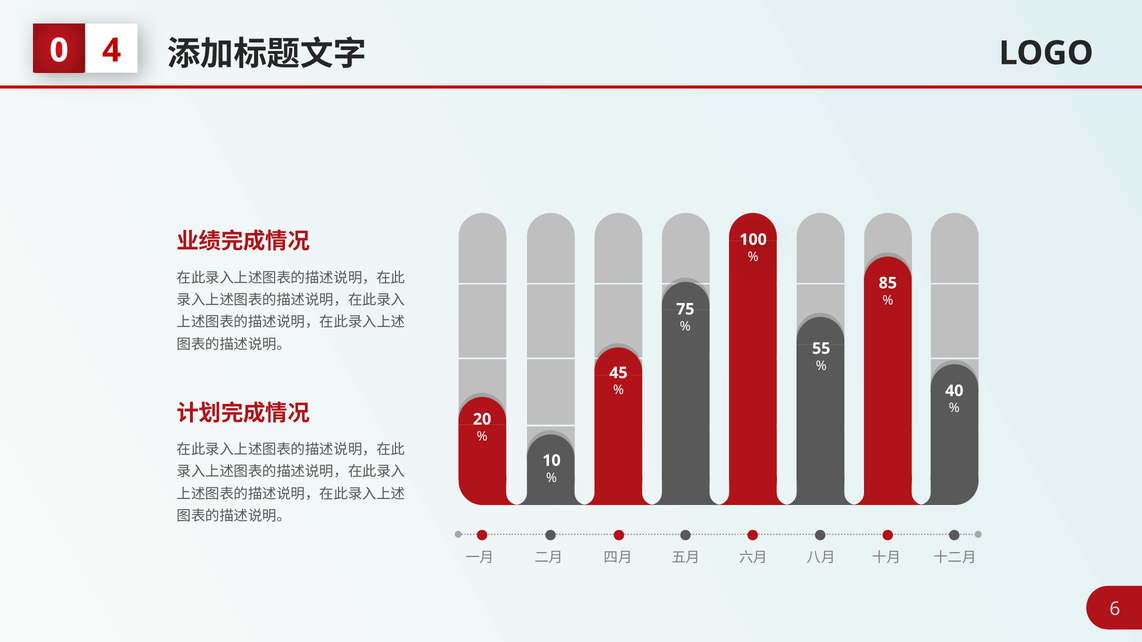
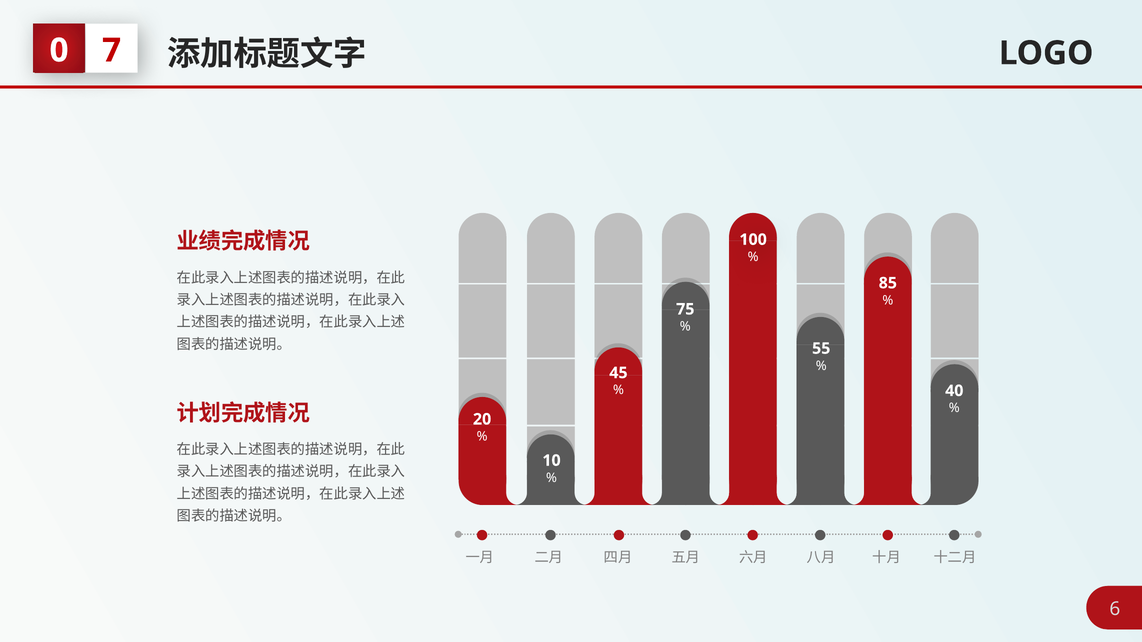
4: 4 -> 7 (112, 51)
